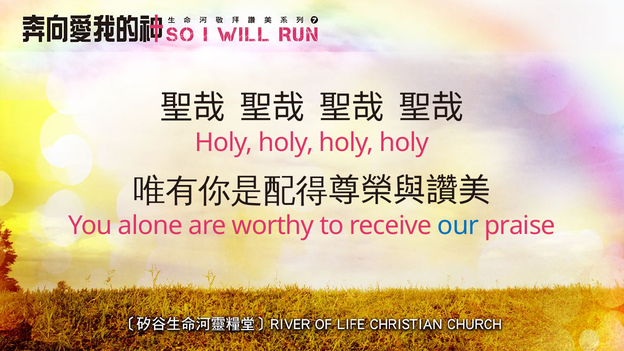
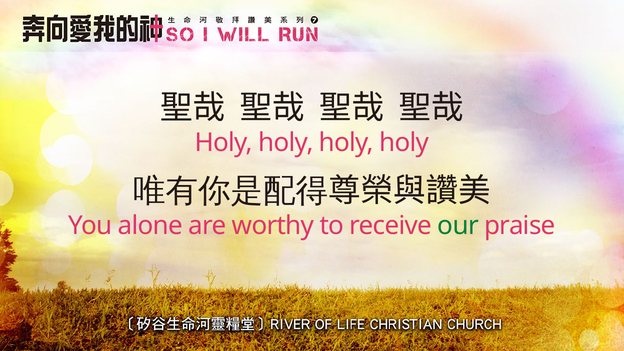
our colour: blue -> green (458, 226)
